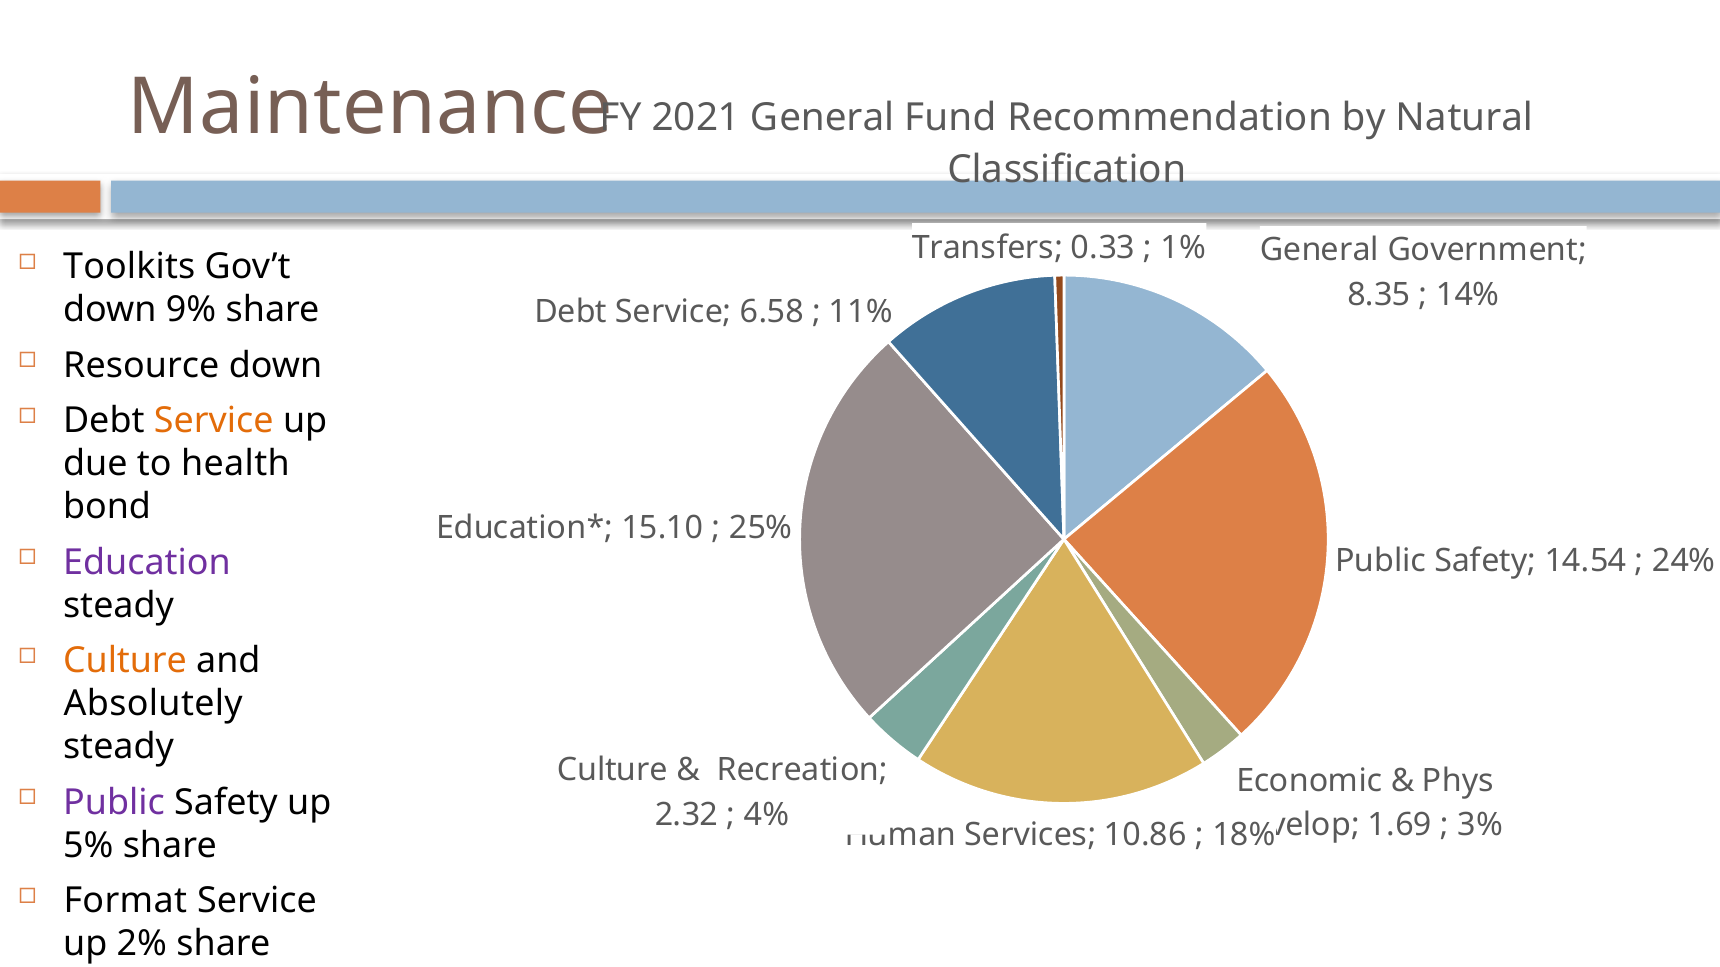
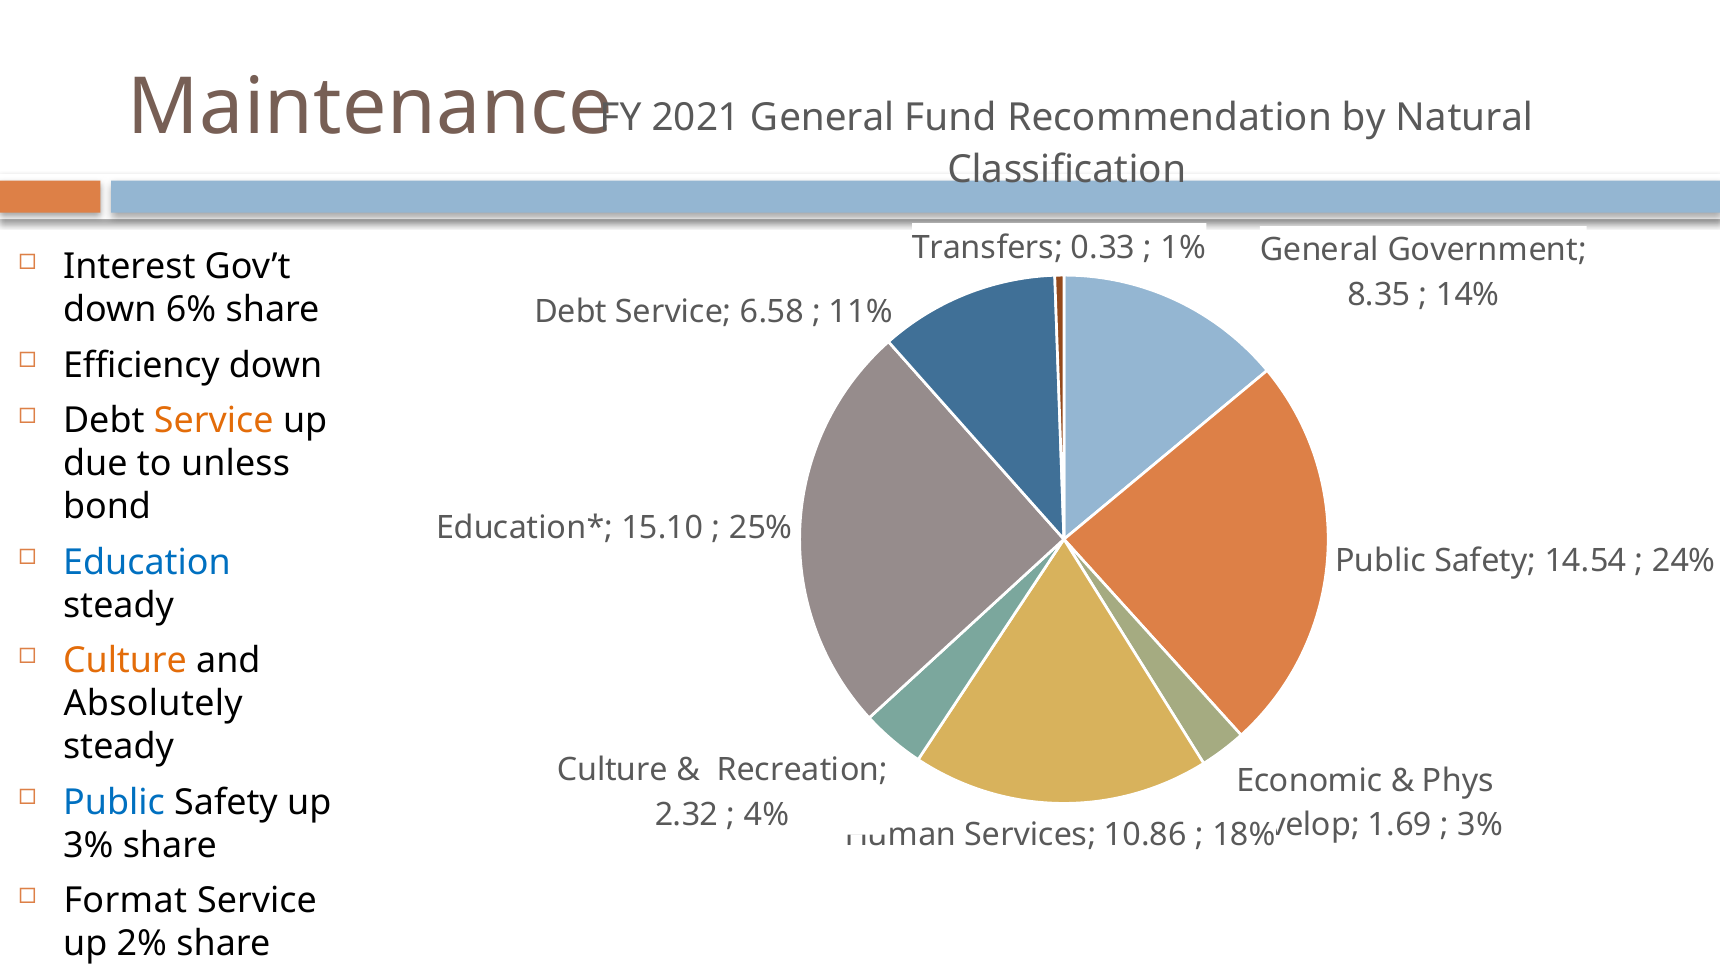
Toolkits: Toolkits -> Interest (129, 267)
9%: 9% -> 6% (191, 310)
Resource: Resource -> Efficiency (141, 365)
health: health -> unless (236, 464)
Education colour: purple -> blue (147, 563)
Public colour: purple -> blue (114, 803)
5%: 5% -> 3% (88, 846)
